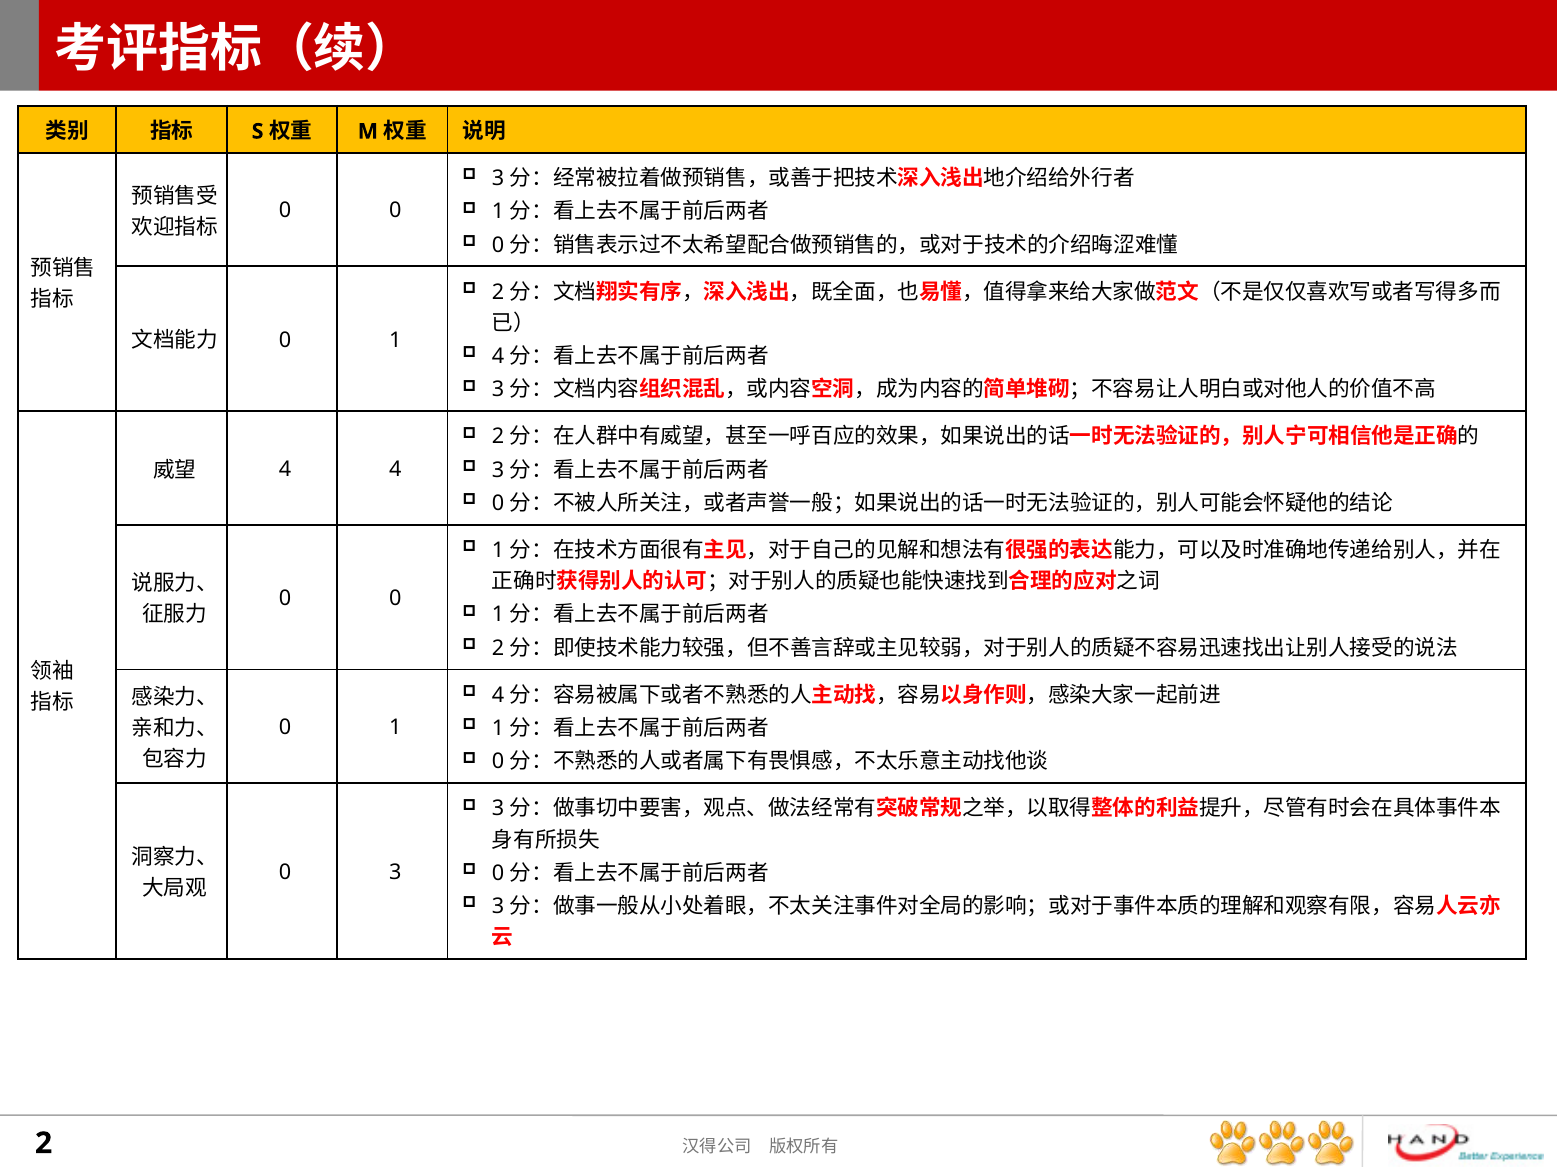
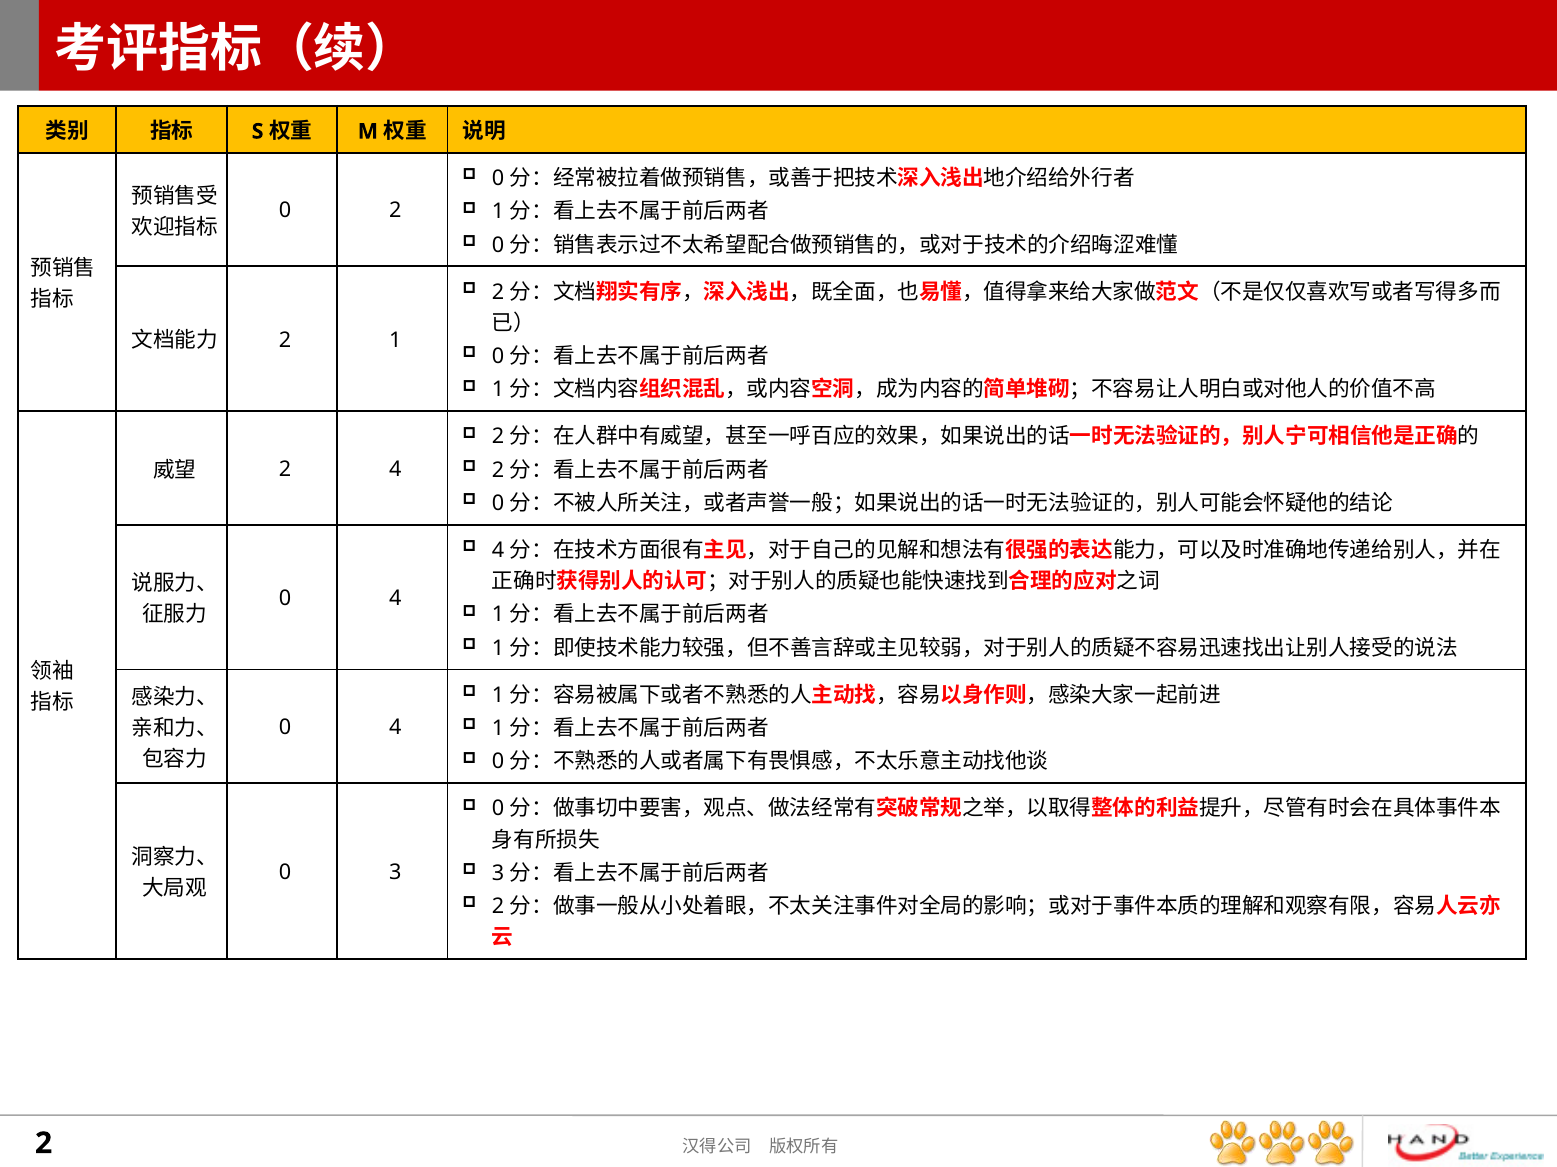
3: 3 -> 0 (498, 178)
0: 0 -> 2 (395, 211)
0: 0 -> 2 (285, 340)
4: 4 -> 0 (498, 357)
3: 3 -> 1 (498, 390)
3: 3 -> 2 (498, 470)
4: 4 -> 2 (285, 469)
1: 1 -> 4 (498, 551)
0: 0 -> 4 (395, 599)
2: 2 -> 1 (498, 648)
4: 4 -> 1 (498, 696)
1: 1 -> 4 (395, 728)
3: 3 -> 0 (498, 809)
0: 0 -> 3 (498, 874)
3: 3 -> 2 (498, 907)
